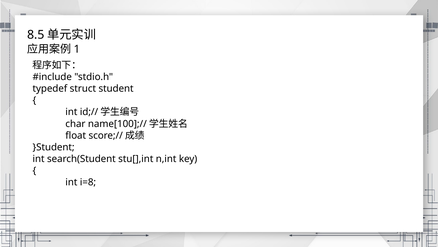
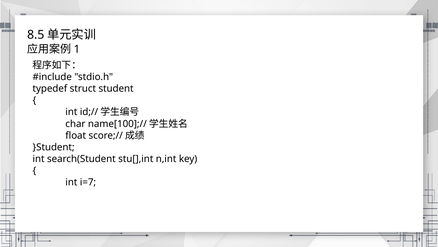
i=8: i=8 -> i=7 (88, 182)
